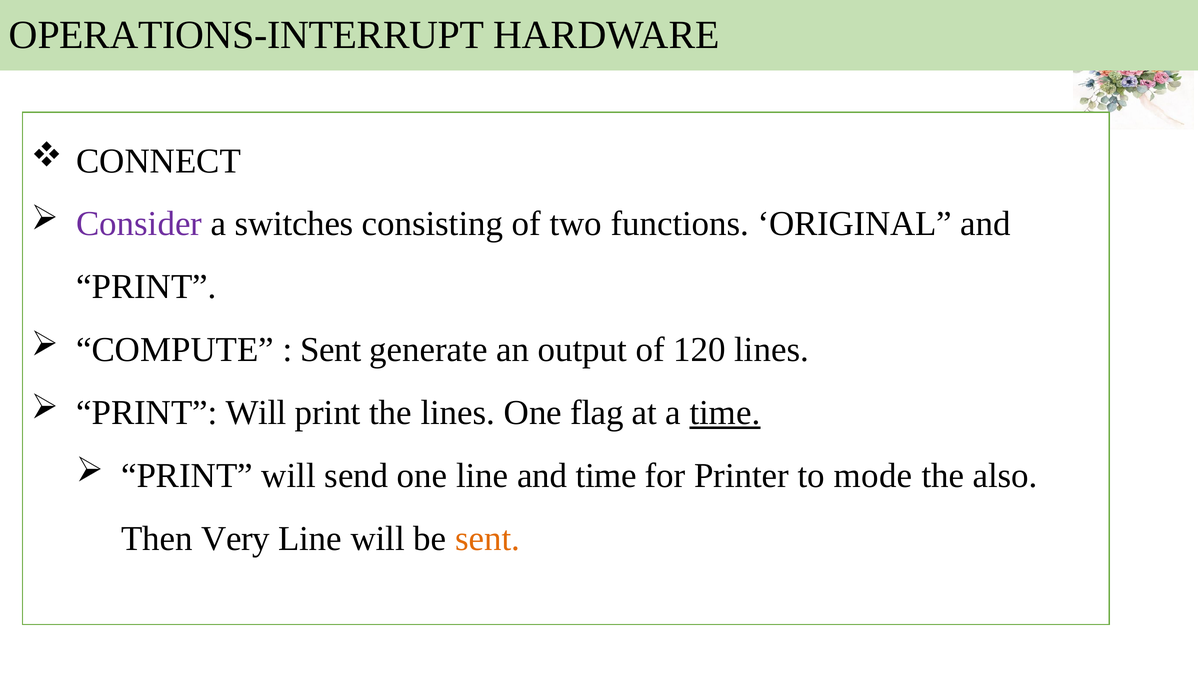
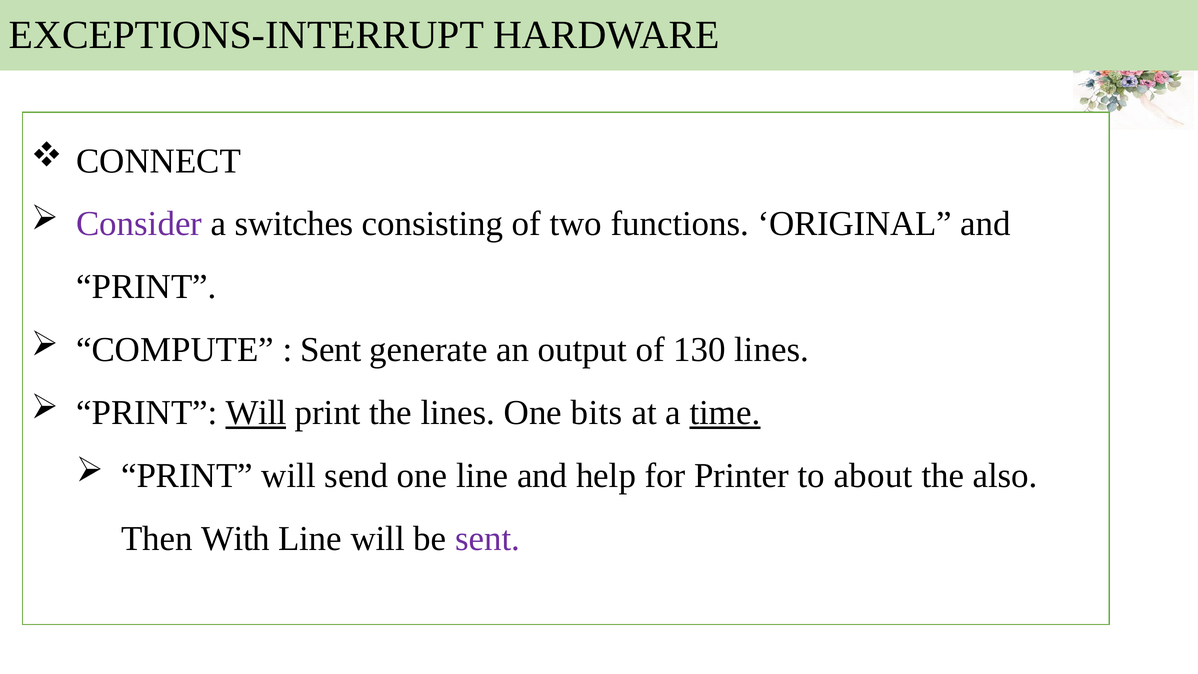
OPERATIONS-INTERRUPT: OPERATIONS-INTERRUPT -> EXCEPTIONS-INTERRUPT (246, 35)
120: 120 -> 130 (700, 350)
Will underline: none -> present (256, 413)
flag: flag -> bits (597, 413)
and time: time -> help (606, 476)
mode: mode -> about (873, 476)
Very: Very -> With (236, 539)
sent colour: orange -> purple (487, 539)
